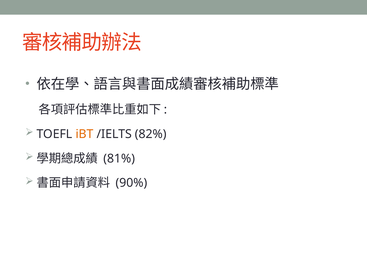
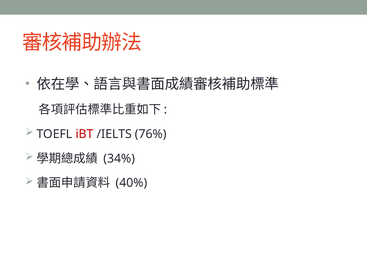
iBT colour: orange -> red (84, 134)
82%: 82% -> 76% (151, 134)
81%: 81% -> 34% (119, 159)
90%: 90% -> 40% (131, 183)
